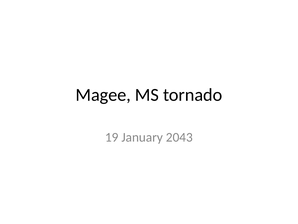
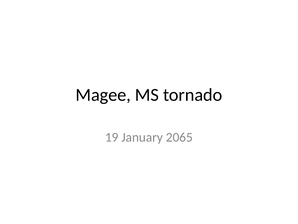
2043: 2043 -> 2065 (179, 137)
